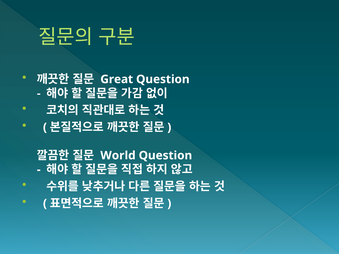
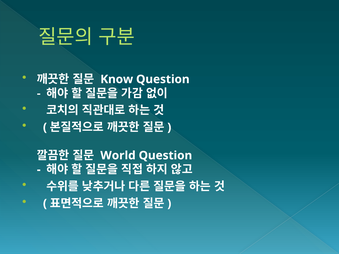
Great: Great -> Know (117, 79)
